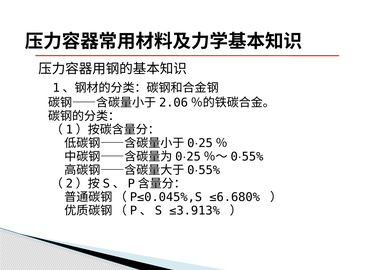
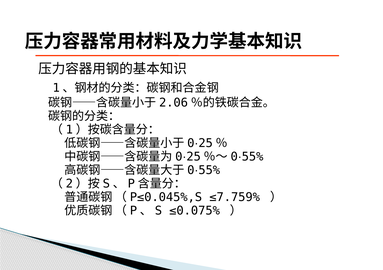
≤6.680%: ≤6.680% -> ≤7.759% (235, 197)
≤3.913%: ≤3.913% -> ≤0.075% (195, 211)
